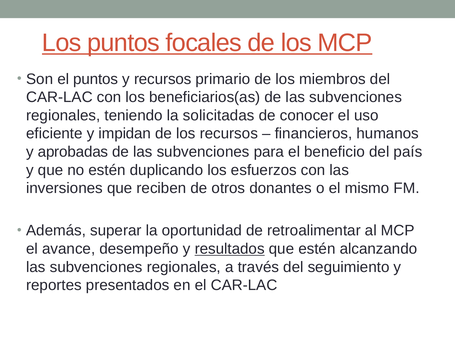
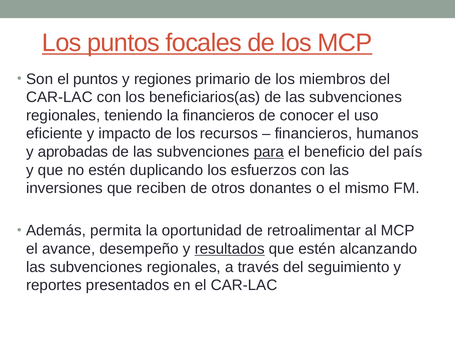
y recursos: recursos -> regiones (163, 79)
la solicitadas: solicitadas -> financieros (219, 116)
impidan: impidan -> impacto (125, 134)
para underline: none -> present (269, 152)
superar: superar -> permita (116, 231)
